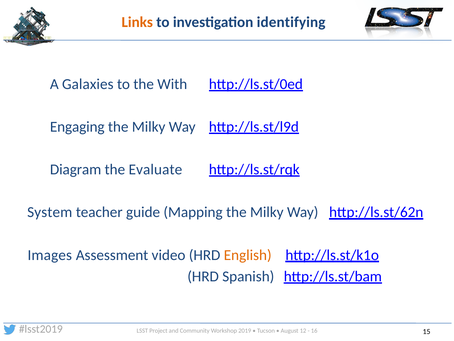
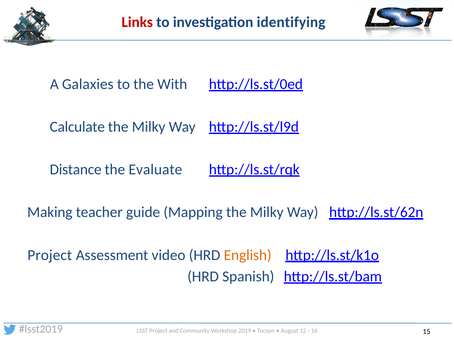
Links colour: orange -> red (137, 22)
Engaging: Engaging -> Calculate (77, 127)
Diagram: Diagram -> Distance (76, 169)
System: System -> Making (50, 212)
Images: Images -> Project (50, 255)
